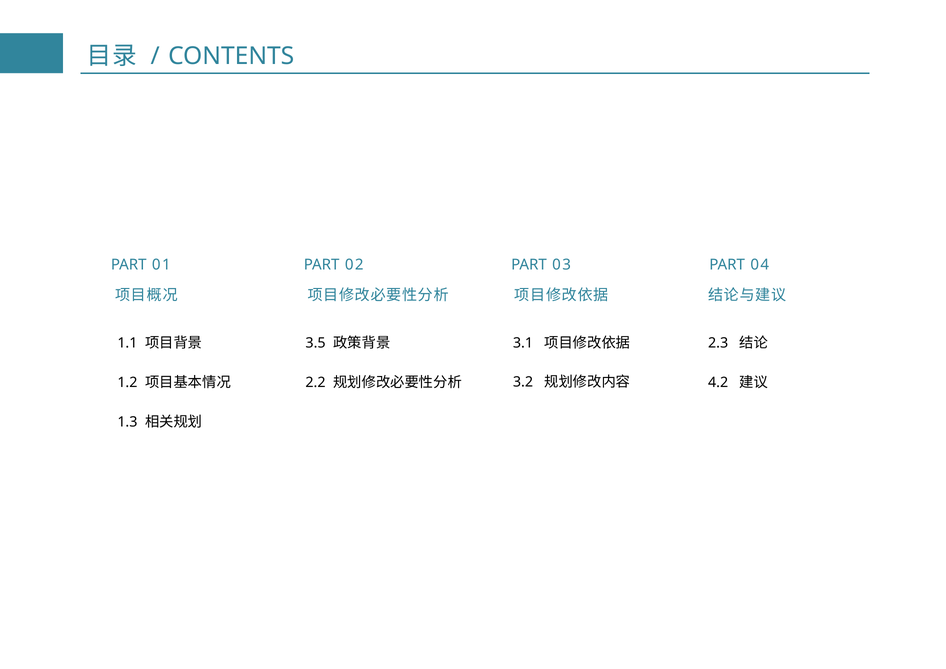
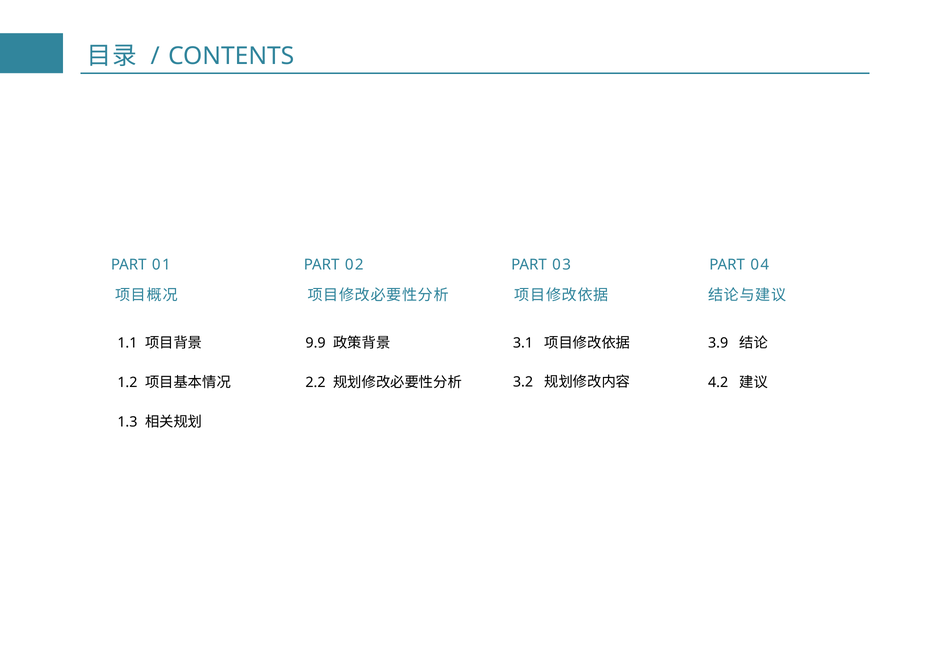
3.5: 3.5 -> 9.9 (316, 343)
2.3: 2.3 -> 3.9 (718, 343)
